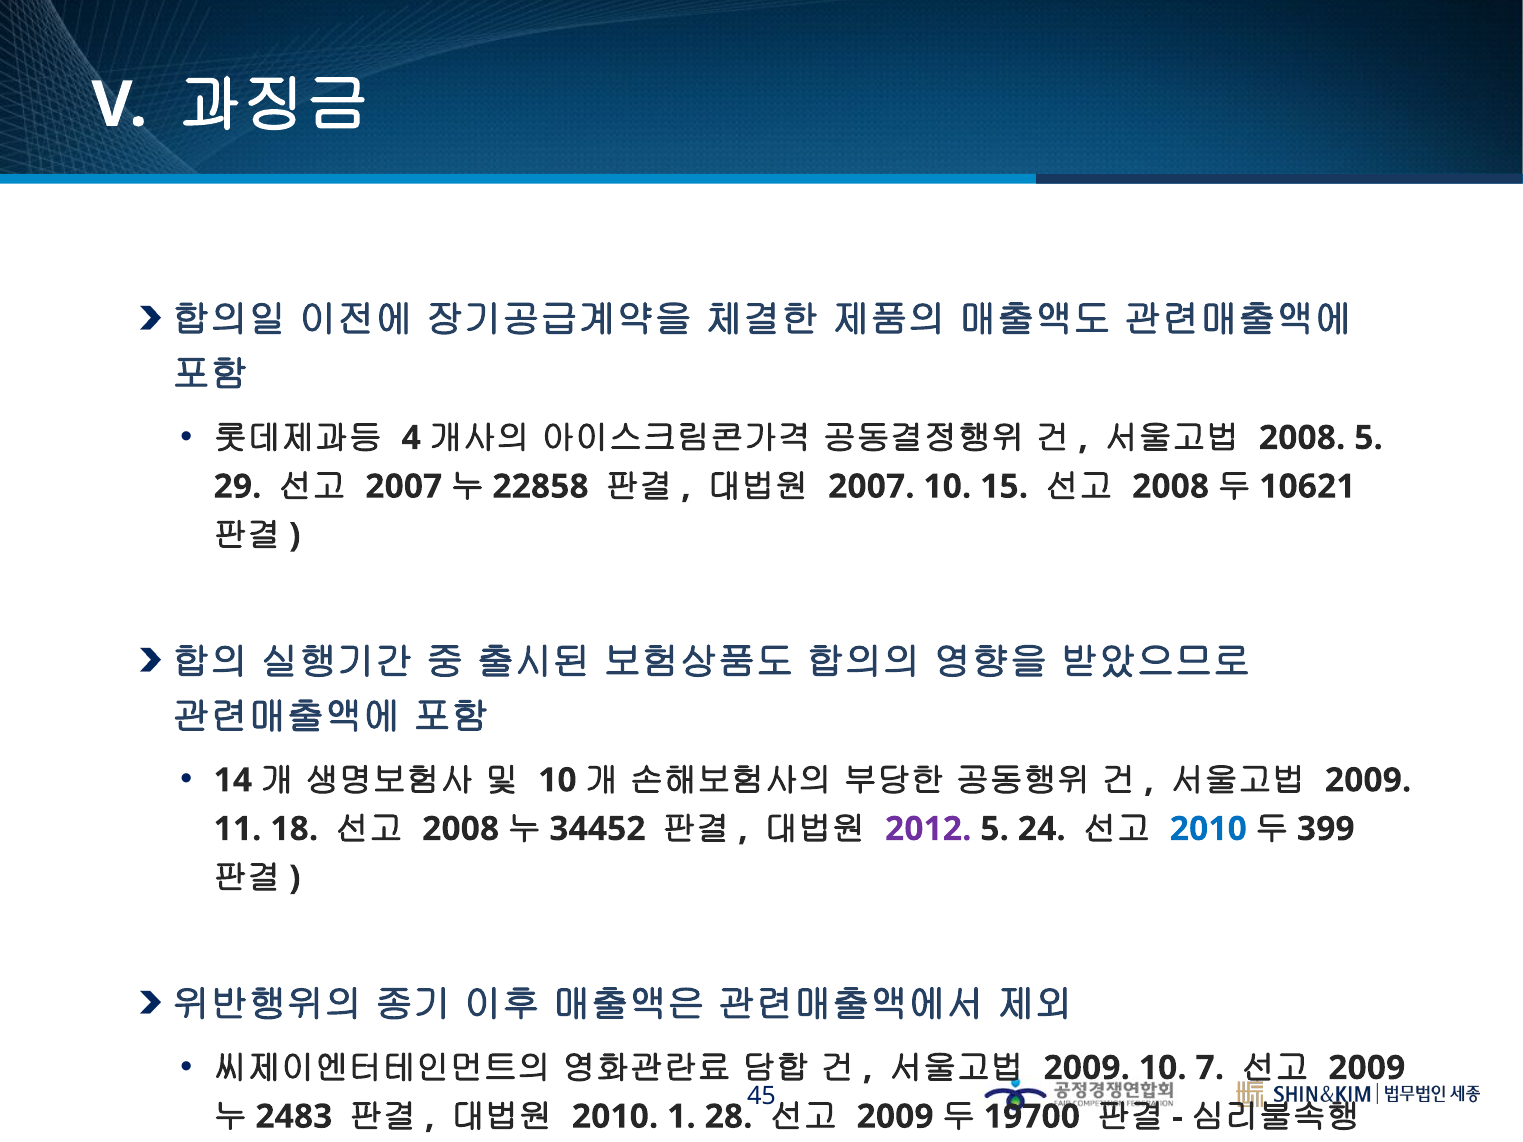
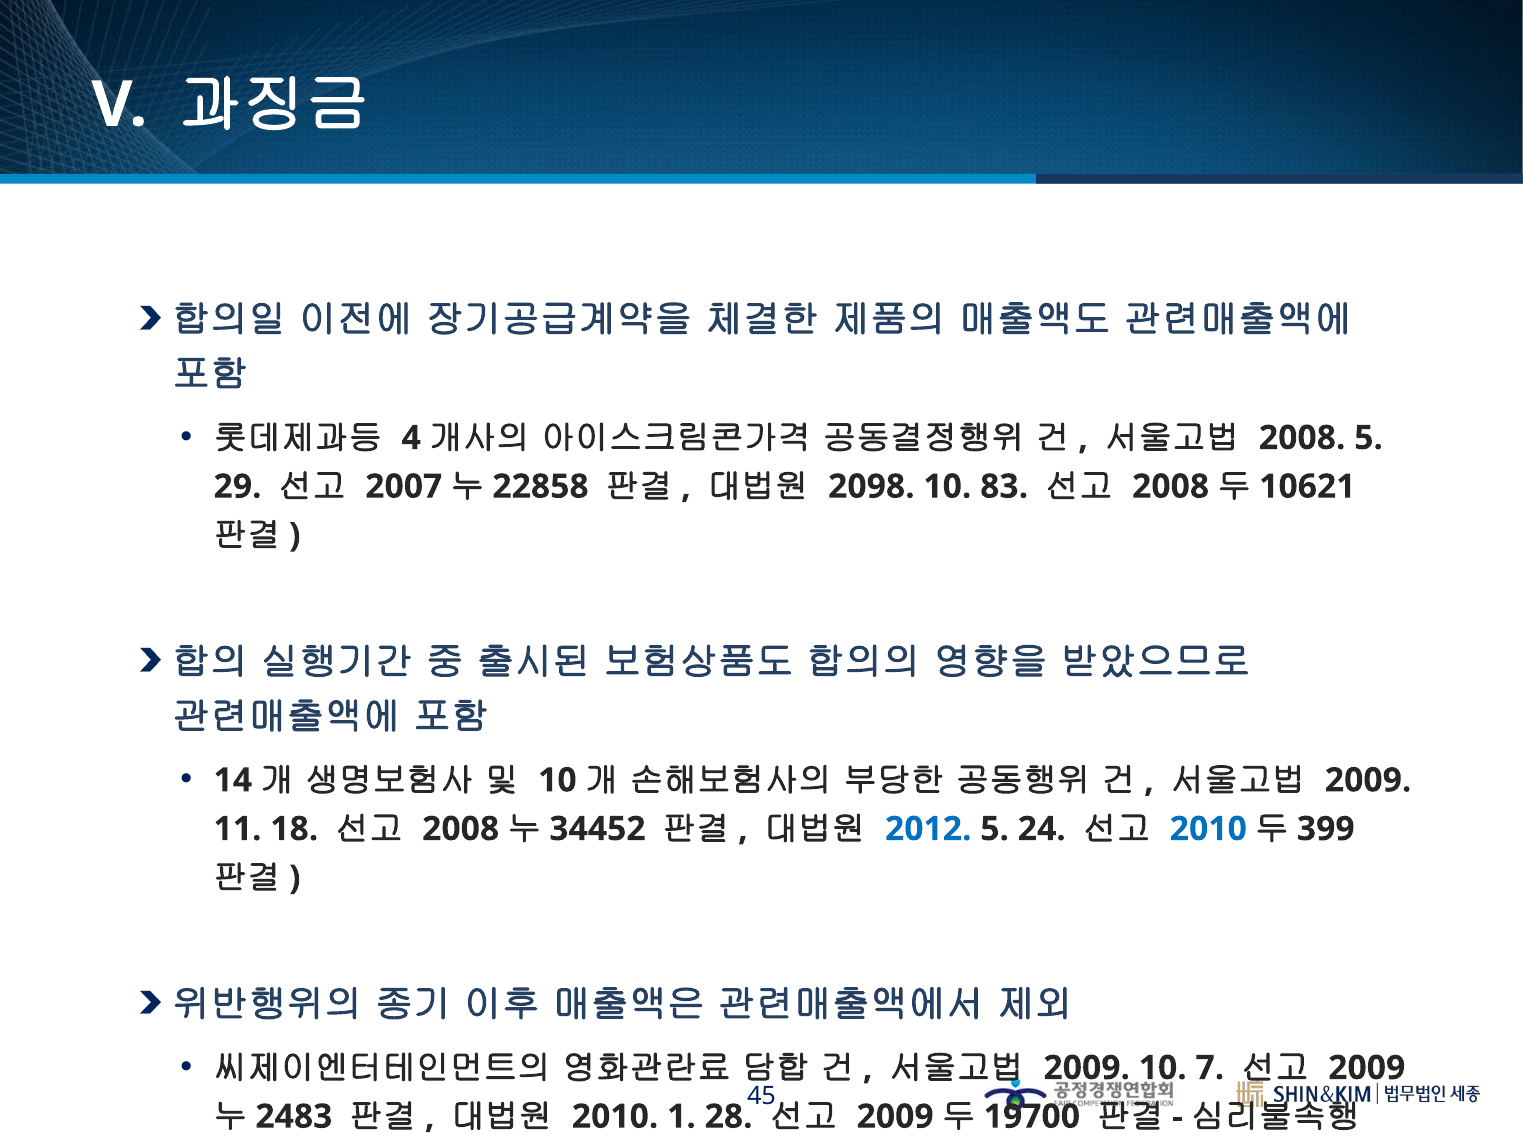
2007: 2007 -> 2098 (871, 487)
15: 15 -> 83 (1004, 487)
2012 colour: purple -> blue (928, 829)
